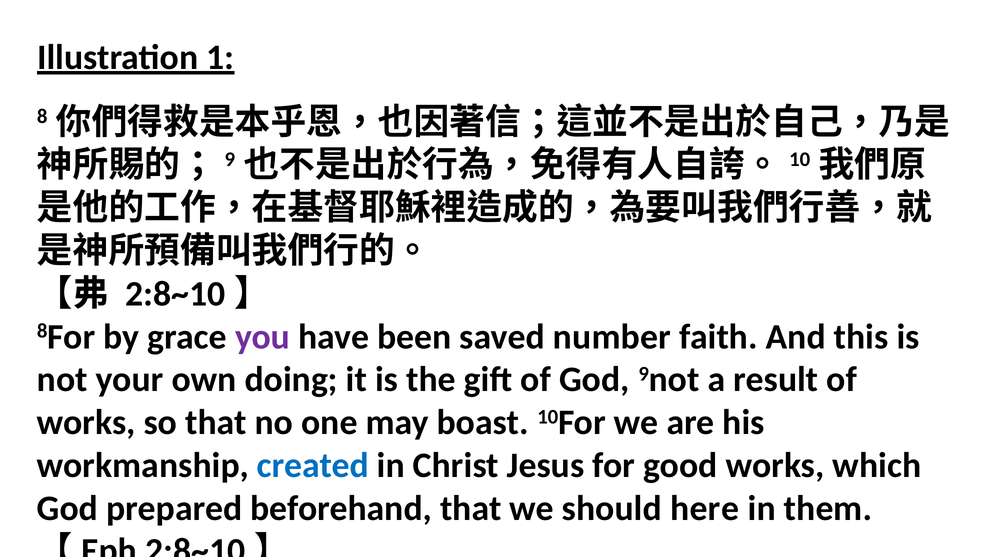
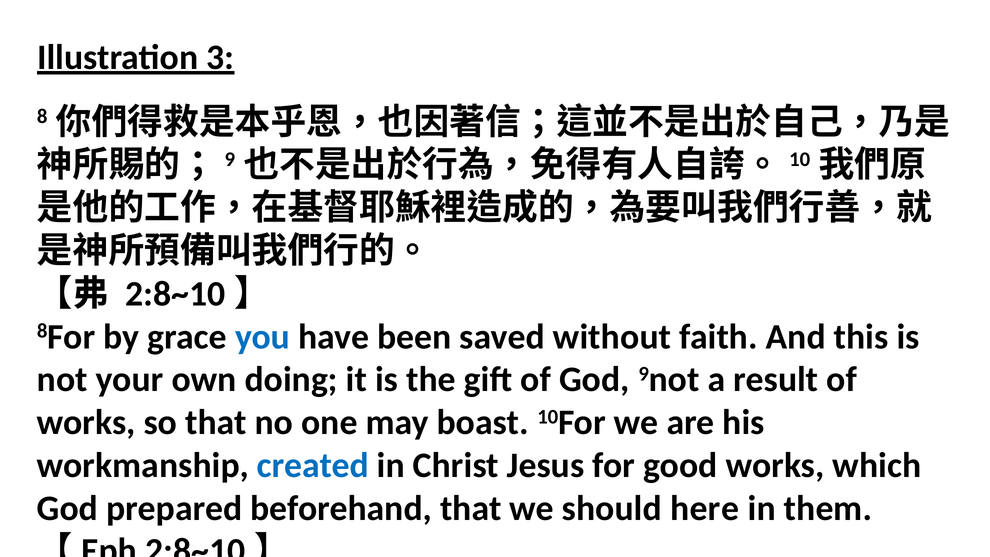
1: 1 -> 3 (220, 57)
you colour: purple -> blue (263, 337)
number: number -> without (612, 337)
